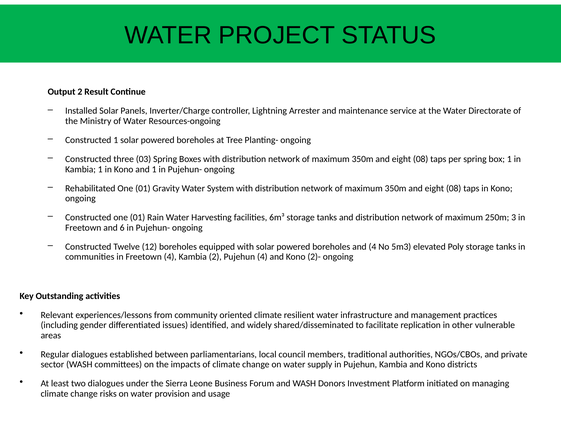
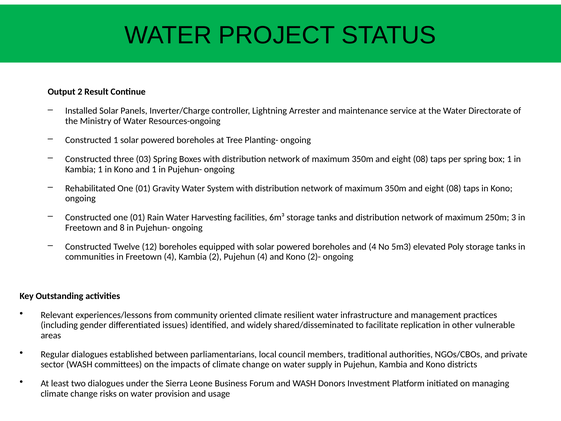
6: 6 -> 8 (122, 227)
